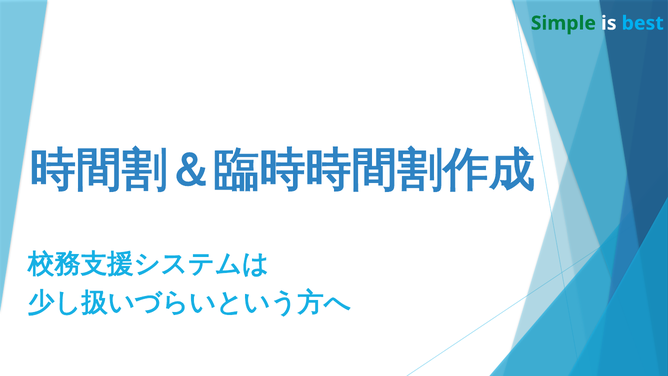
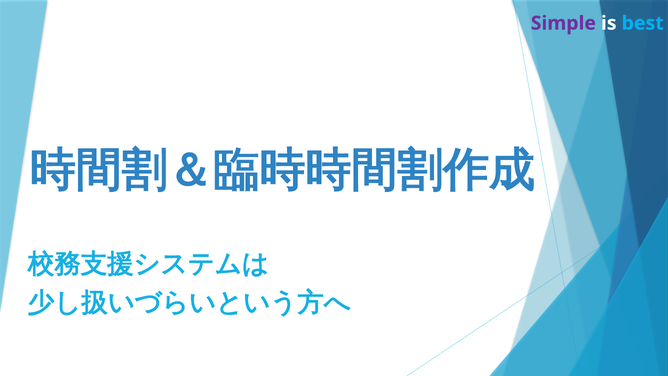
Simple colour: green -> purple (563, 23)
